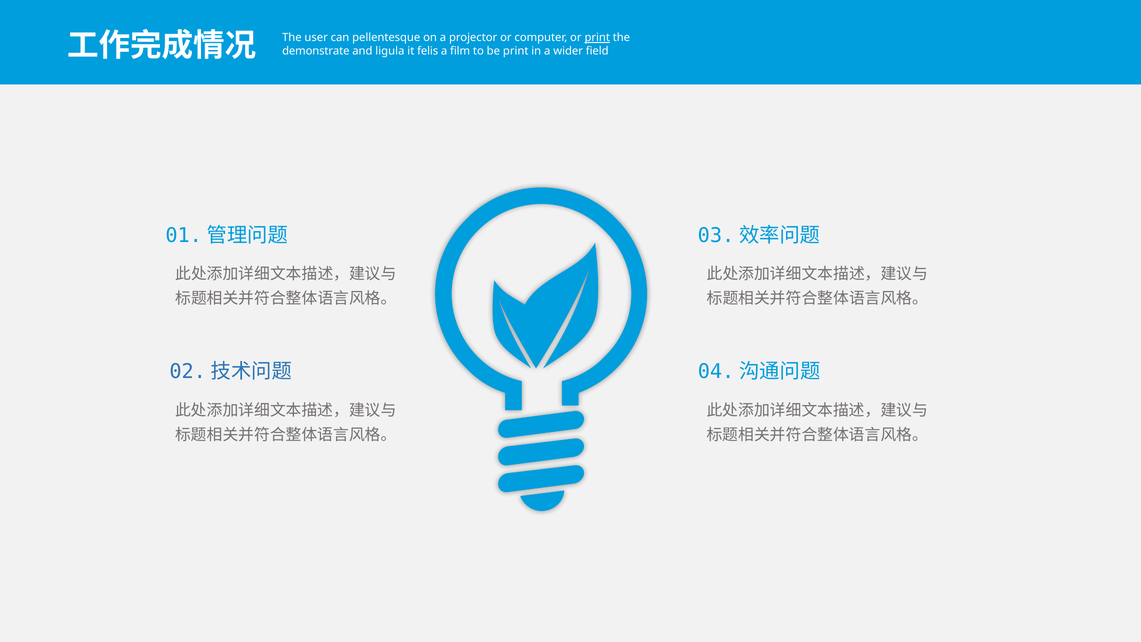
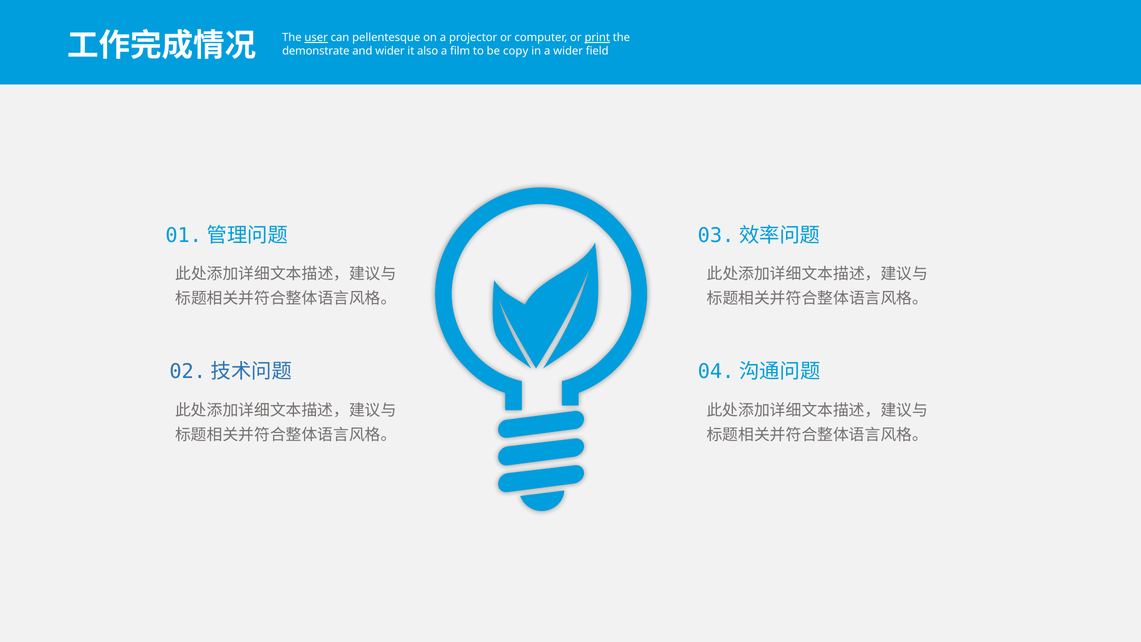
user underline: none -> present (316, 38)
and ligula: ligula -> wider (390, 51)
felis: felis -> also (428, 51)
be print: print -> copy (516, 51)
